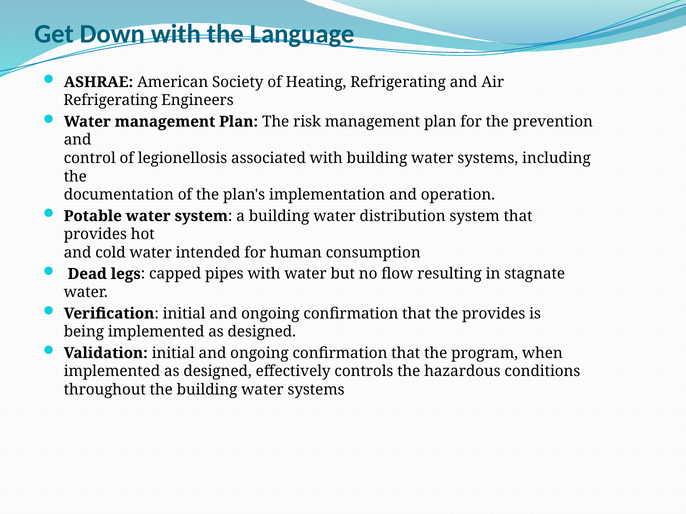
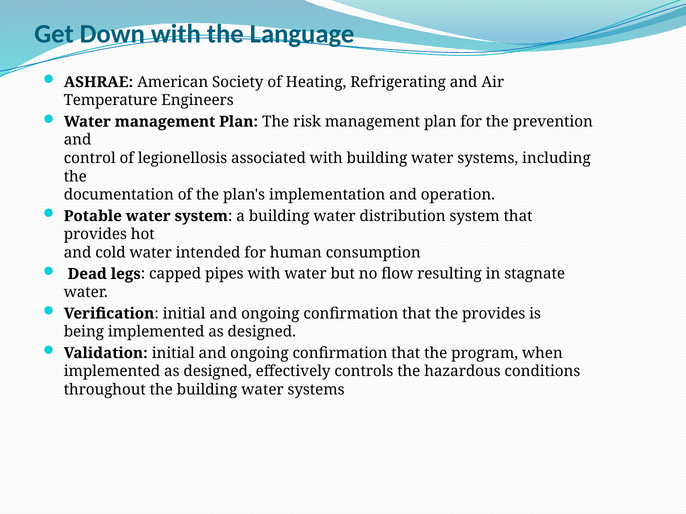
Refrigerating: Refrigerating -> Temperature (111, 100)
